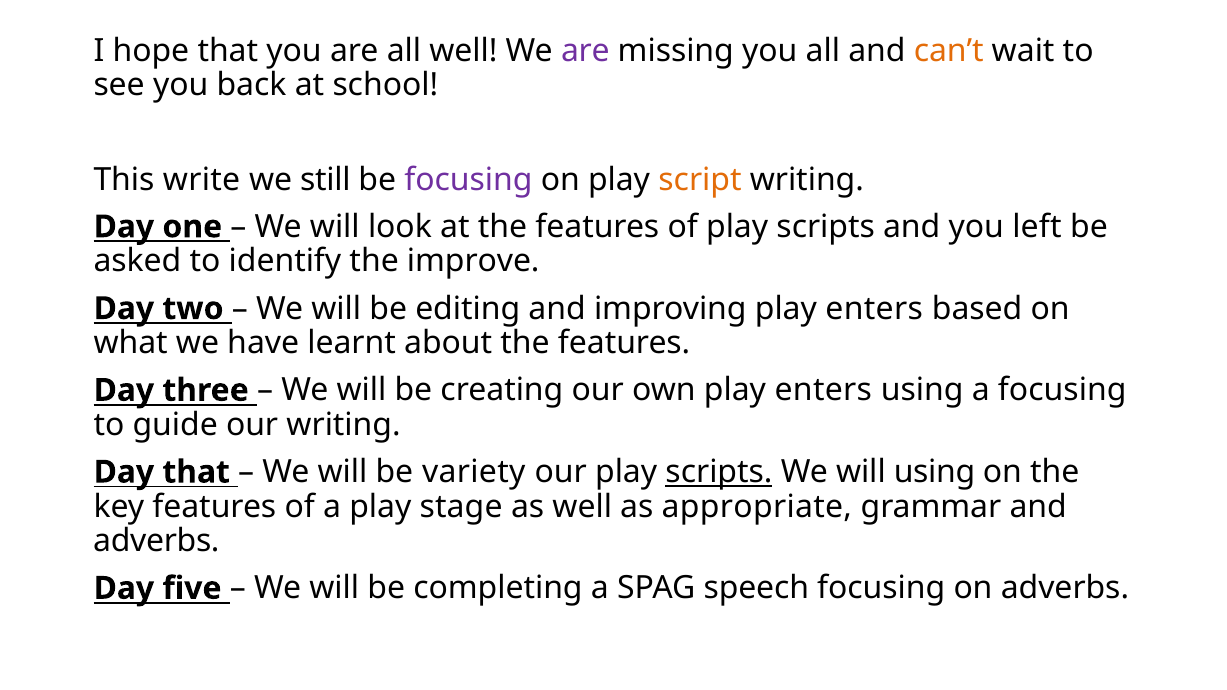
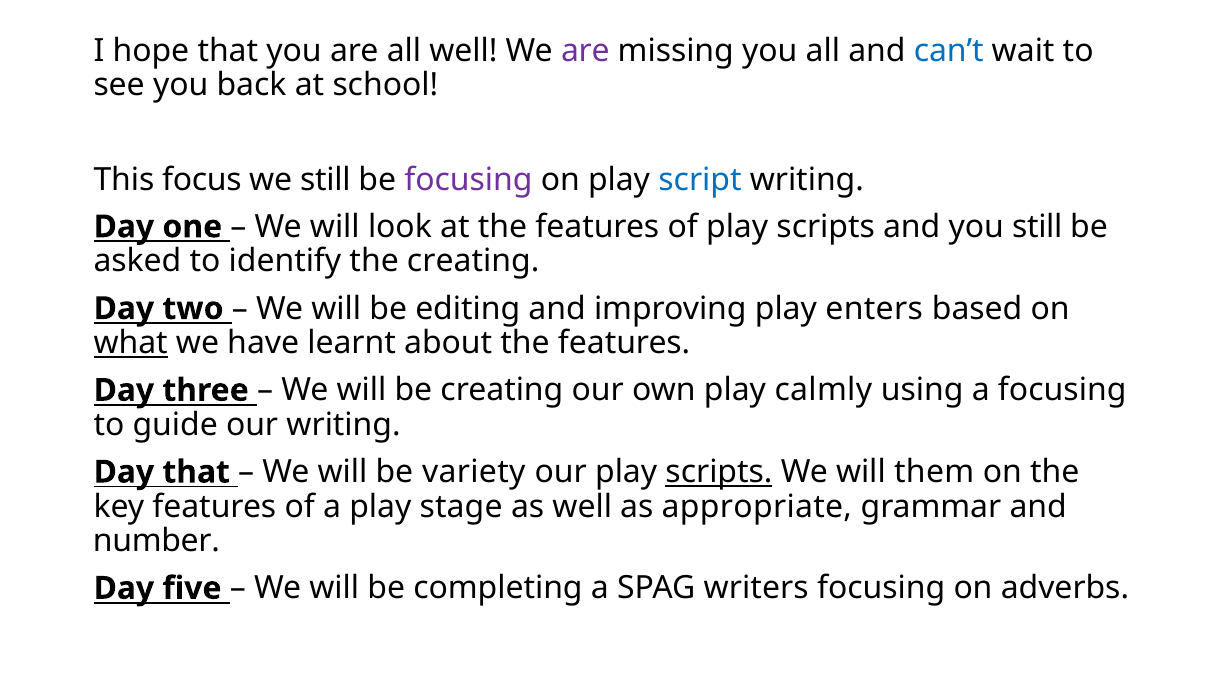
can’t colour: orange -> blue (949, 51)
write: write -> focus (202, 180)
script colour: orange -> blue (700, 180)
you left: left -> still (1037, 227)
the improve: improve -> creating (473, 261)
what underline: none -> present (131, 343)
own play enters: enters -> calmly (823, 390)
will using: using -> them (934, 472)
adverbs: adverbs -> number (156, 541)
speech: speech -> writers (756, 588)
